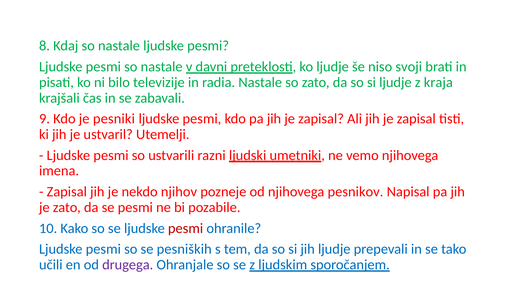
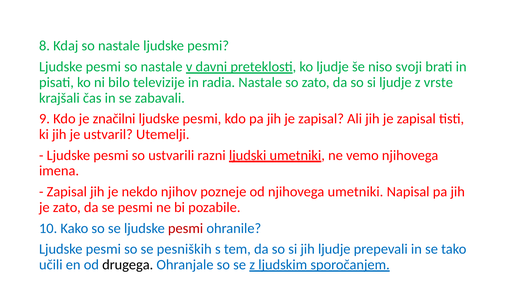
kraja: kraja -> vrste (438, 82)
pesniki: pesniki -> značilni (114, 119)
njihovega pesnikov: pesnikov -> umetniki (355, 192)
drugega colour: purple -> black (128, 265)
